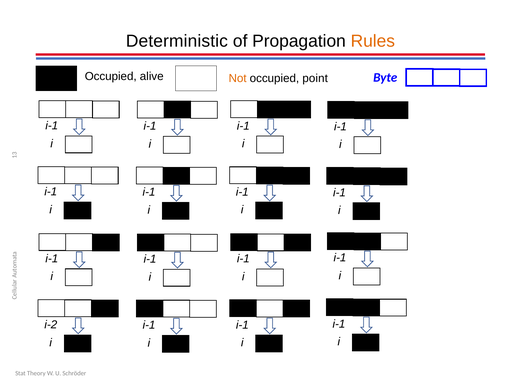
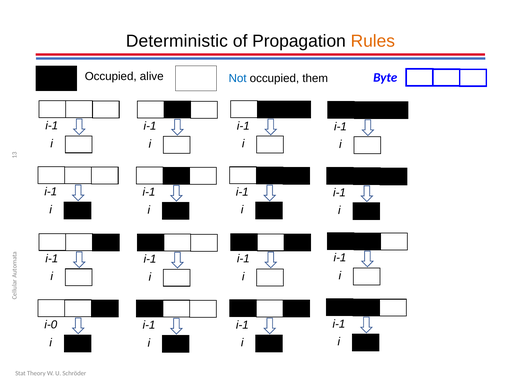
Not colour: orange -> blue (238, 78)
point: point -> them (315, 78)
i-2: i-2 -> i-0 (51, 325)
